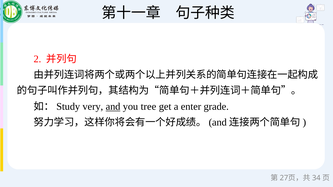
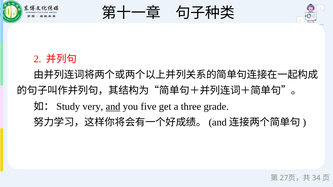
tree: tree -> five (149, 107)
enter: enter -> three (191, 107)
